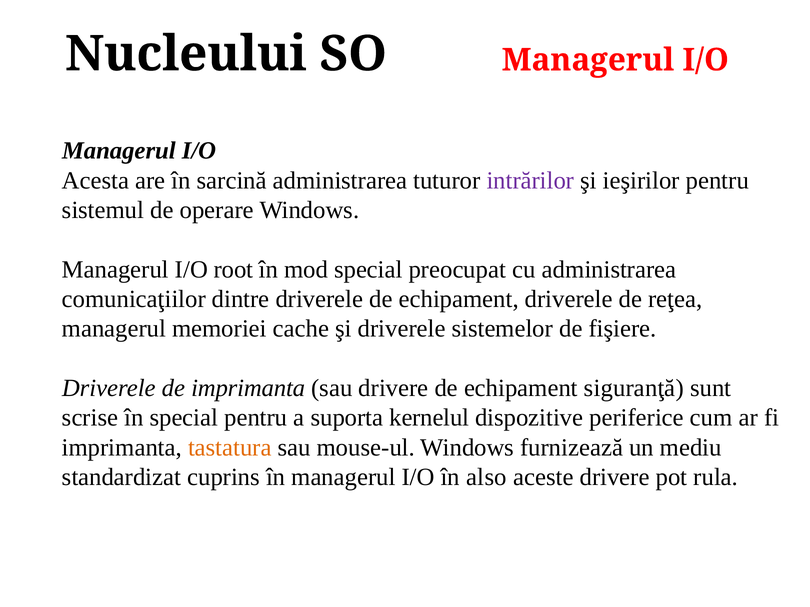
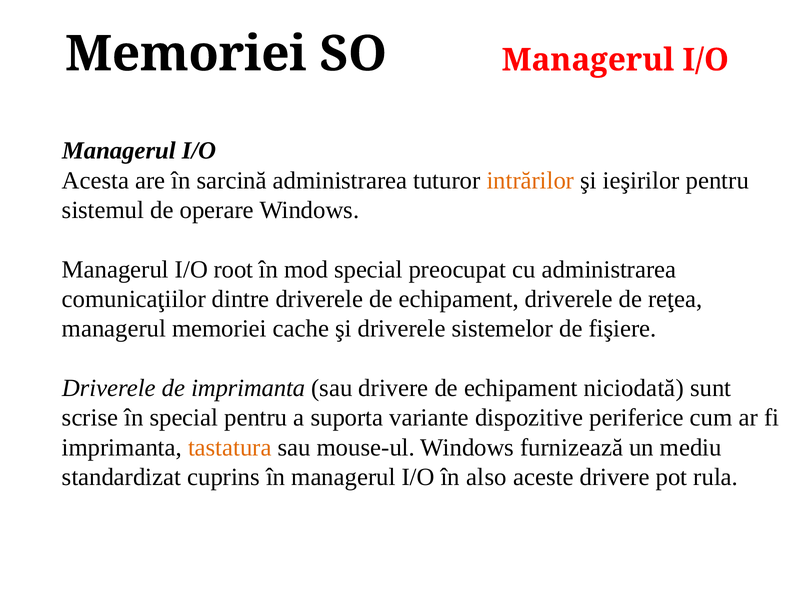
Nucleului: Nucleului -> Memoriei (186, 54)
intrărilor colour: purple -> orange (530, 181)
siguranţă: siguranţă -> niciodată (634, 388)
kernelul: kernelul -> variante (429, 418)
